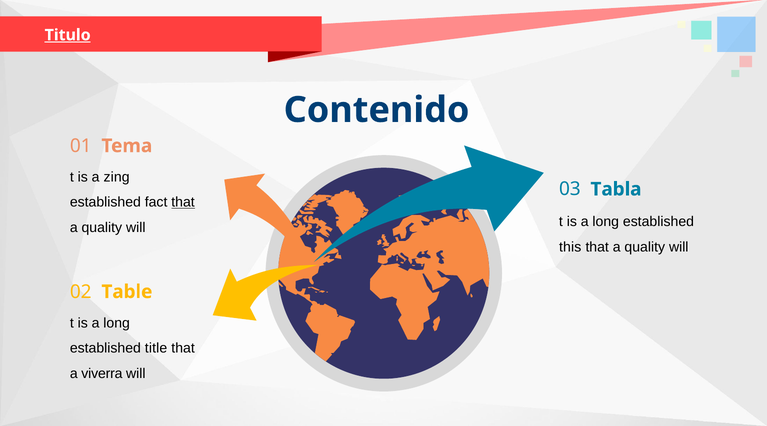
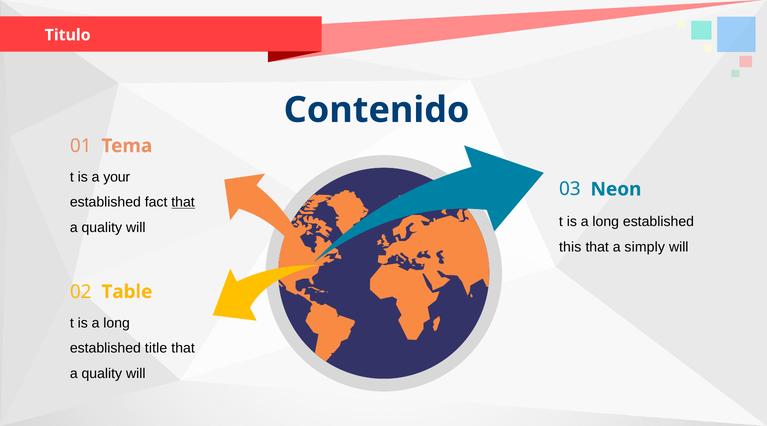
Titulo underline: present -> none (68, 35)
zing: zing -> your (117, 177)
Tabla: Tabla -> Neon (616, 189)
quality: quality -> simply (645, 247)
viverra: viverra -> quality (102, 374)
